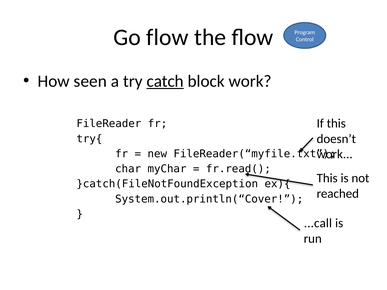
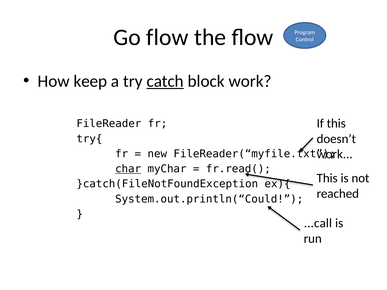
seen: seen -> keep (90, 81)
char underline: none -> present (128, 169)
System.out.println(“Cover: System.out.println(“Cover -> System.out.println(“Could (209, 199)
